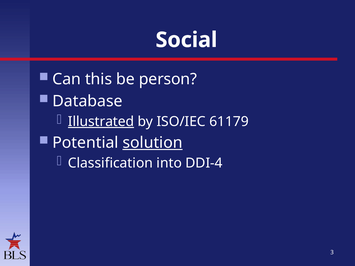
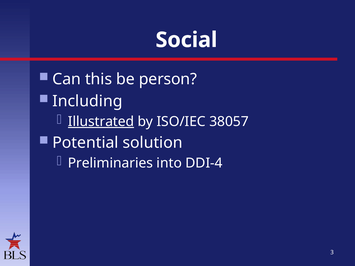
Database: Database -> Including (87, 101)
61179: 61179 -> 38057 (229, 122)
solution underline: present -> none (153, 143)
Classification: Classification -> Preliminaries (110, 163)
